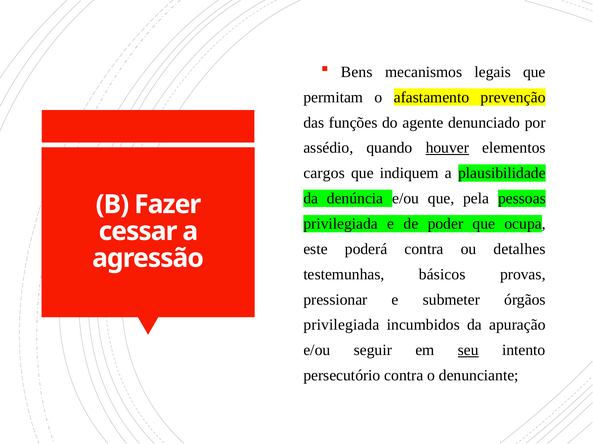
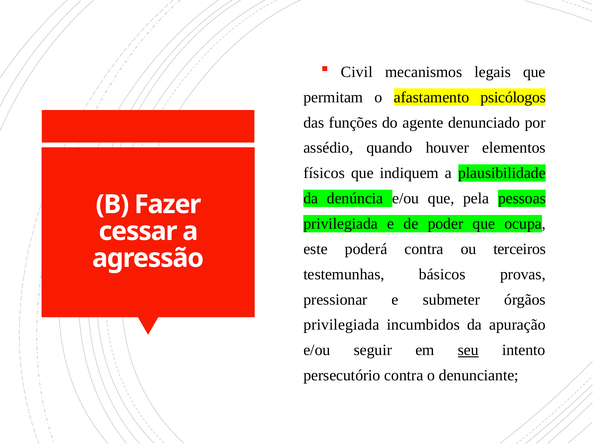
Bens: Bens -> Civil (357, 72)
prevenção: prevenção -> psicólogos (513, 97)
houver underline: present -> none (447, 148)
cargos: cargos -> físicos (324, 173)
detalhes: detalhes -> terceiros (520, 249)
